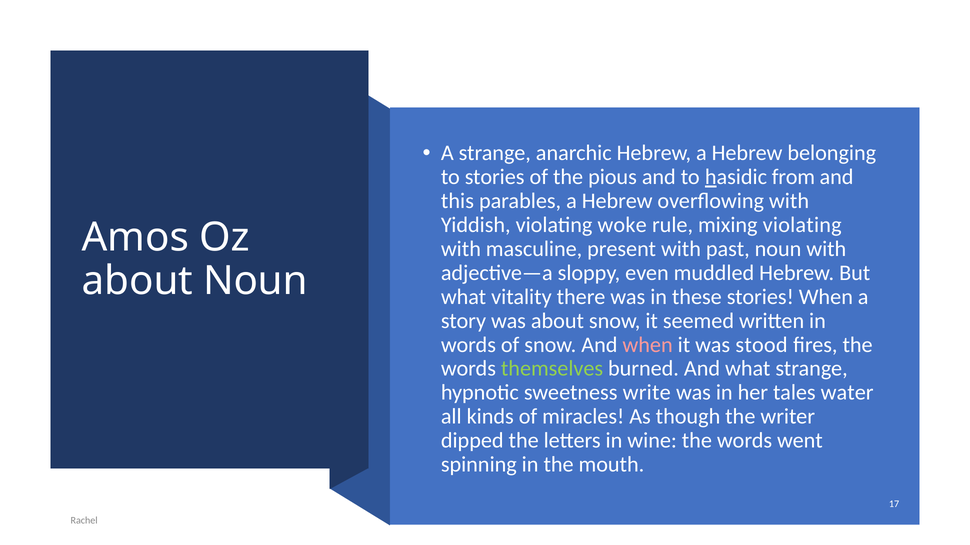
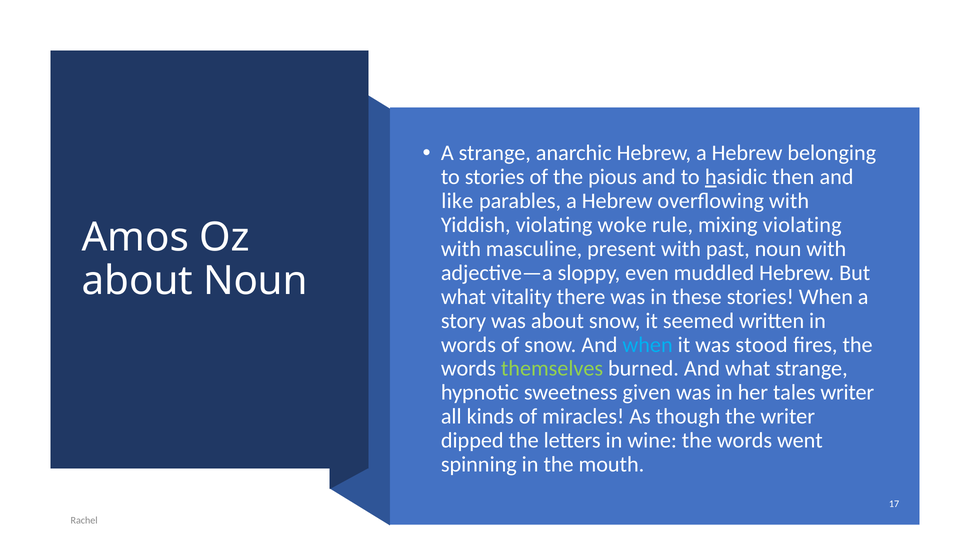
from: from -> then (793, 177)
this: this -> like (457, 201)
when colour: pink -> light blue (648, 345)
write: write -> given (647, 393)
tales water: water -> writer (847, 393)
